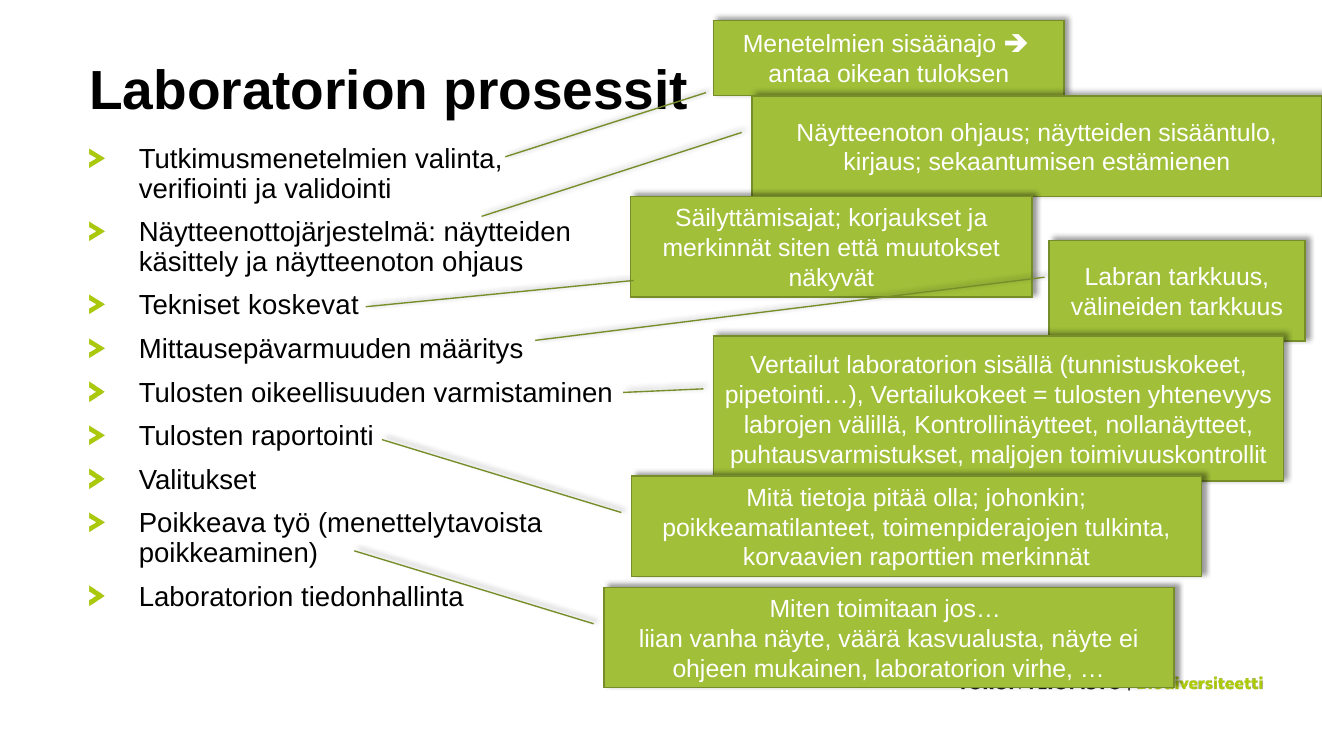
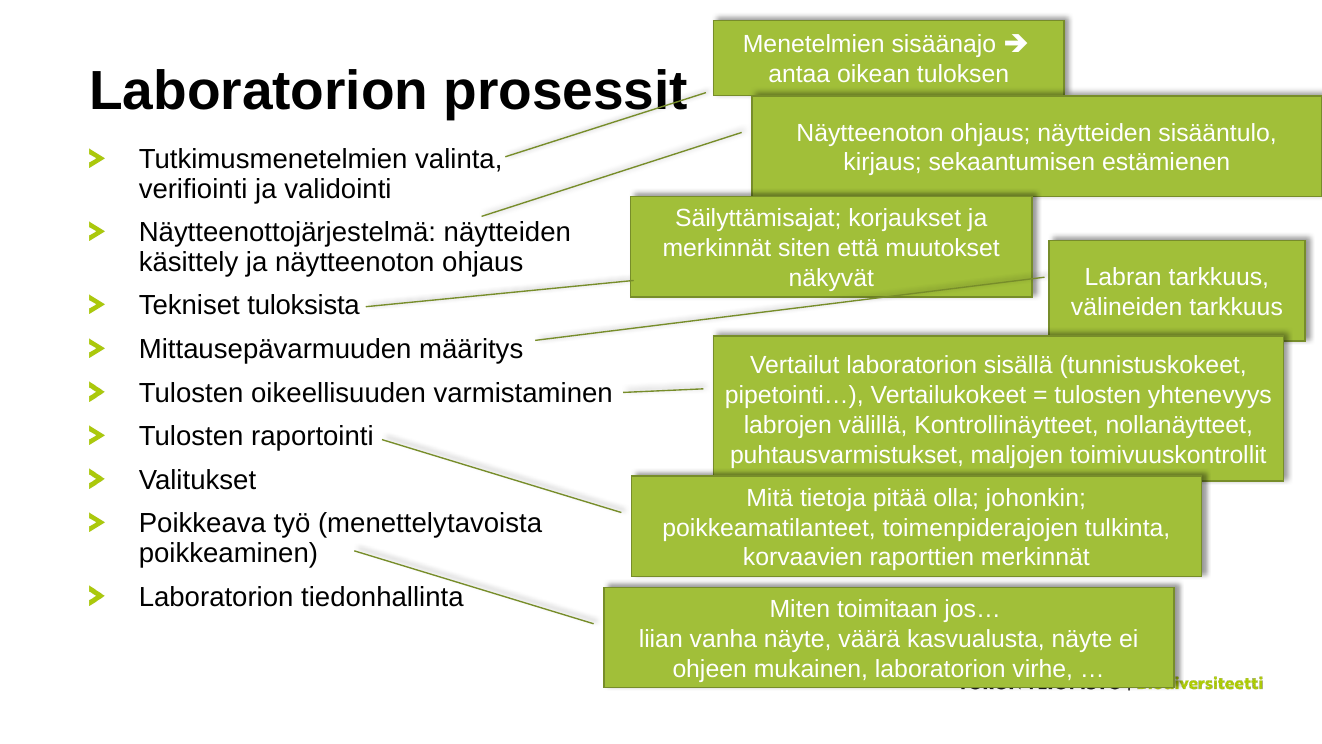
koskevat: koskevat -> tuloksista (304, 306)
